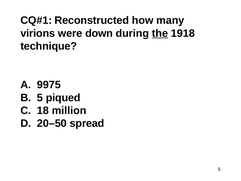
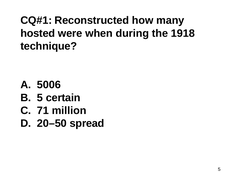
virions: virions -> hosted (38, 33)
down: down -> when (99, 33)
the underline: present -> none (160, 33)
9975: 9975 -> 5006 (49, 85)
piqued: piqued -> certain (63, 98)
18: 18 -> 71 (43, 110)
